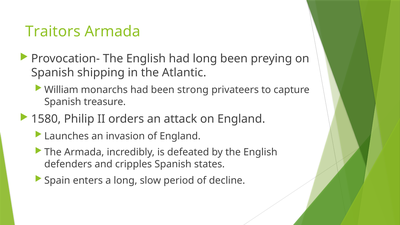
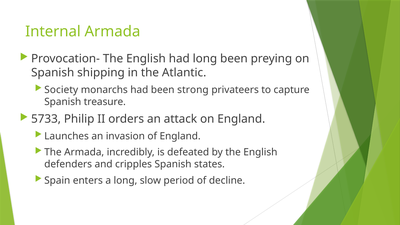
Traitors: Traitors -> Internal (53, 32)
William: William -> Society (61, 90)
1580: 1580 -> 5733 (46, 119)
